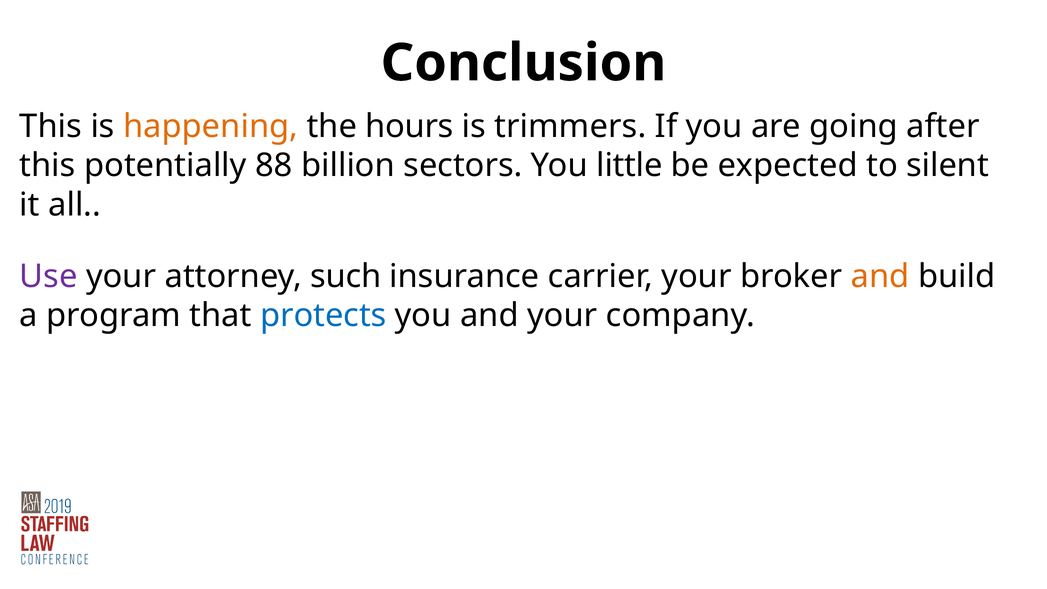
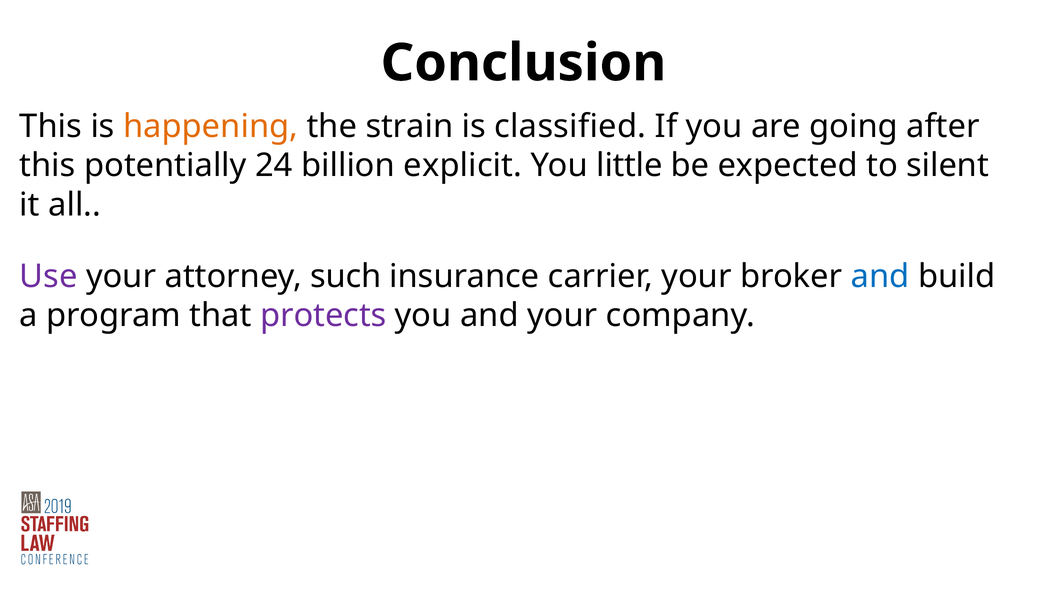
hours: hours -> strain (409, 126)
trimmers: trimmers -> classified (570, 126)
88: 88 -> 24 (274, 166)
sectors: sectors -> explicit (463, 166)
and colour: orange -> blue (880, 276)
protects colour: blue -> purple (323, 316)
